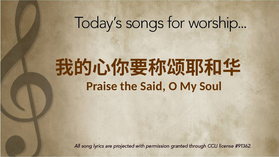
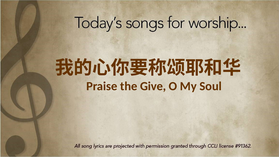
Said: Said -> Give (153, 86)
